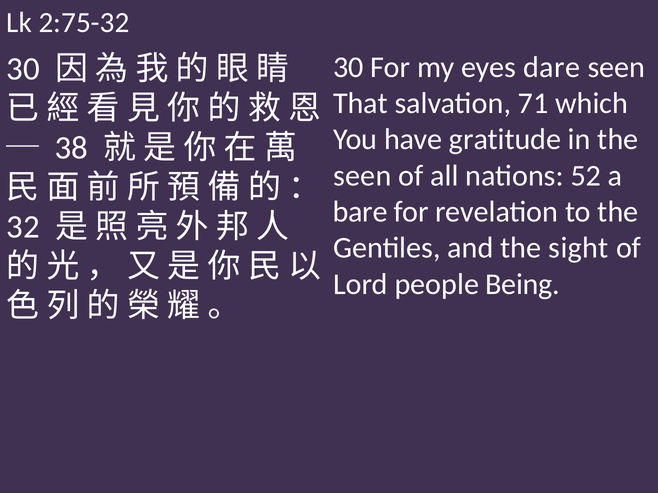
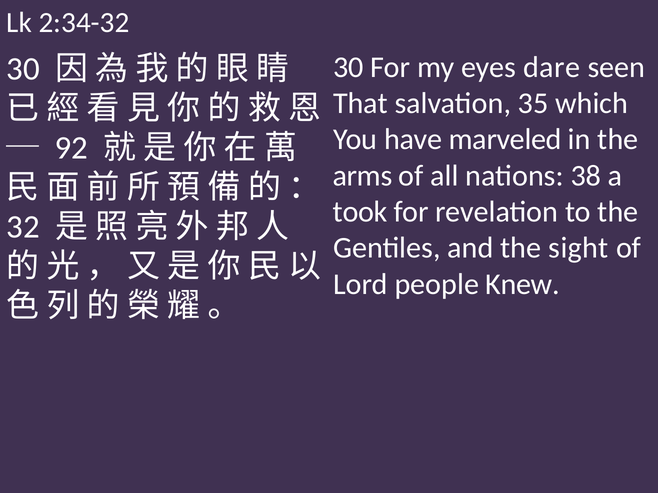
2:75-32: 2:75-32 -> 2:34-32 (84, 23)
71: 71 -> 35 (533, 103)
gratitude: gratitude -> marveled (505, 140)
38: 38 -> 92 (71, 148)
seen: seen -> arms (363, 176)
52: 52 -> 38 (586, 176)
bare: bare -> took (360, 212)
Being: Being -> Knew (523, 284)
